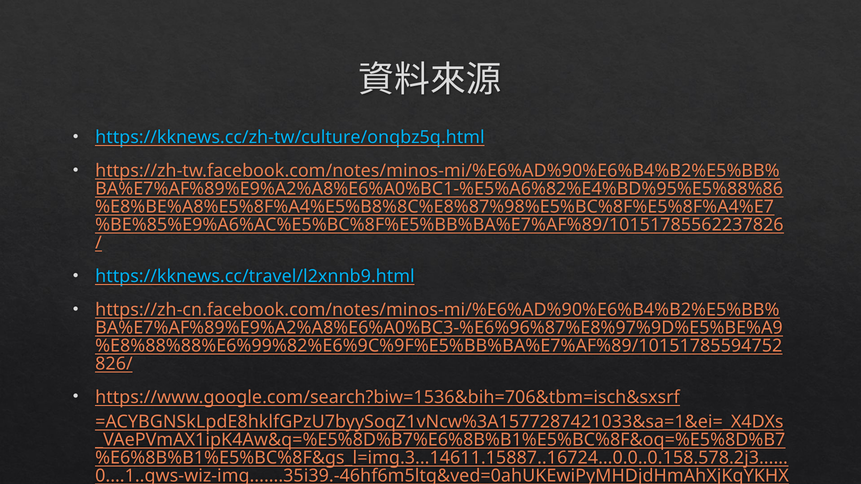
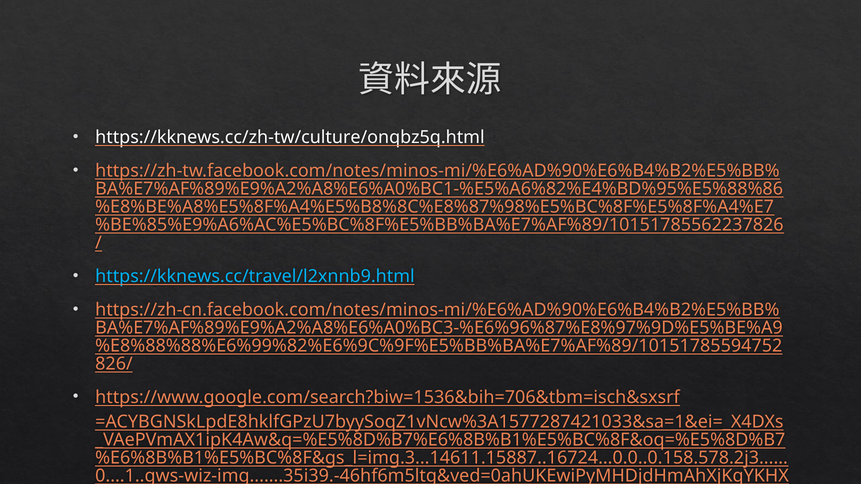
https://kknews.cc/zh-tw/culture/onqbz5q.html colour: light blue -> white (290, 138)
